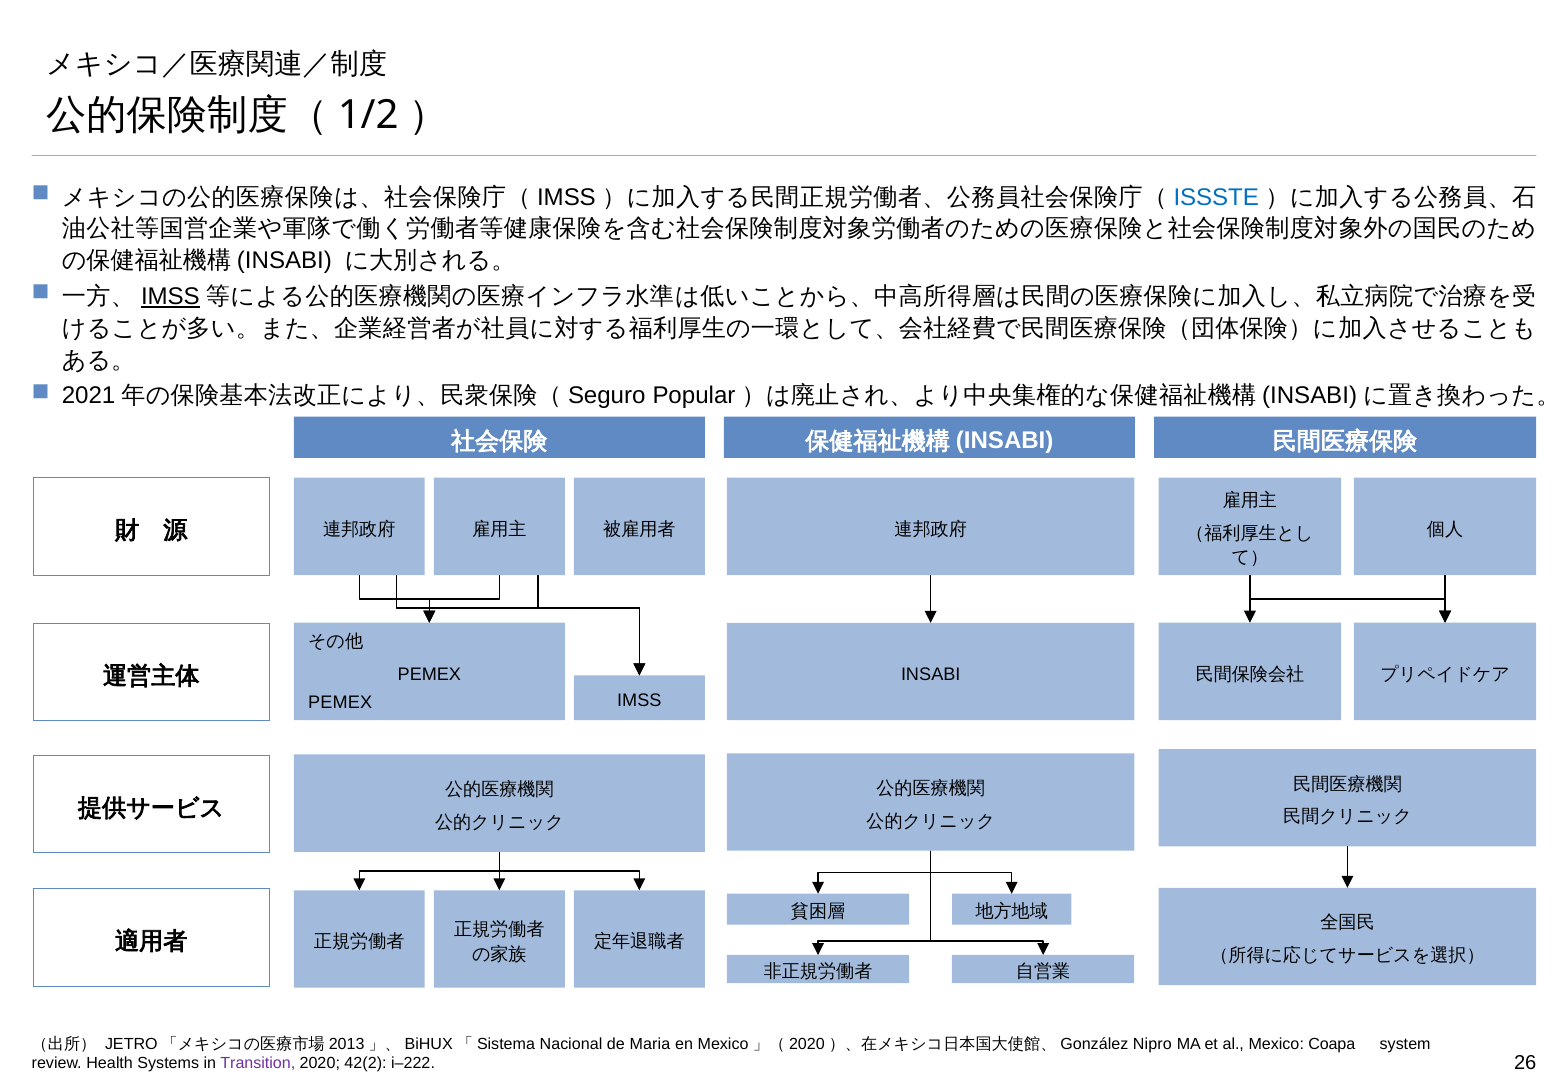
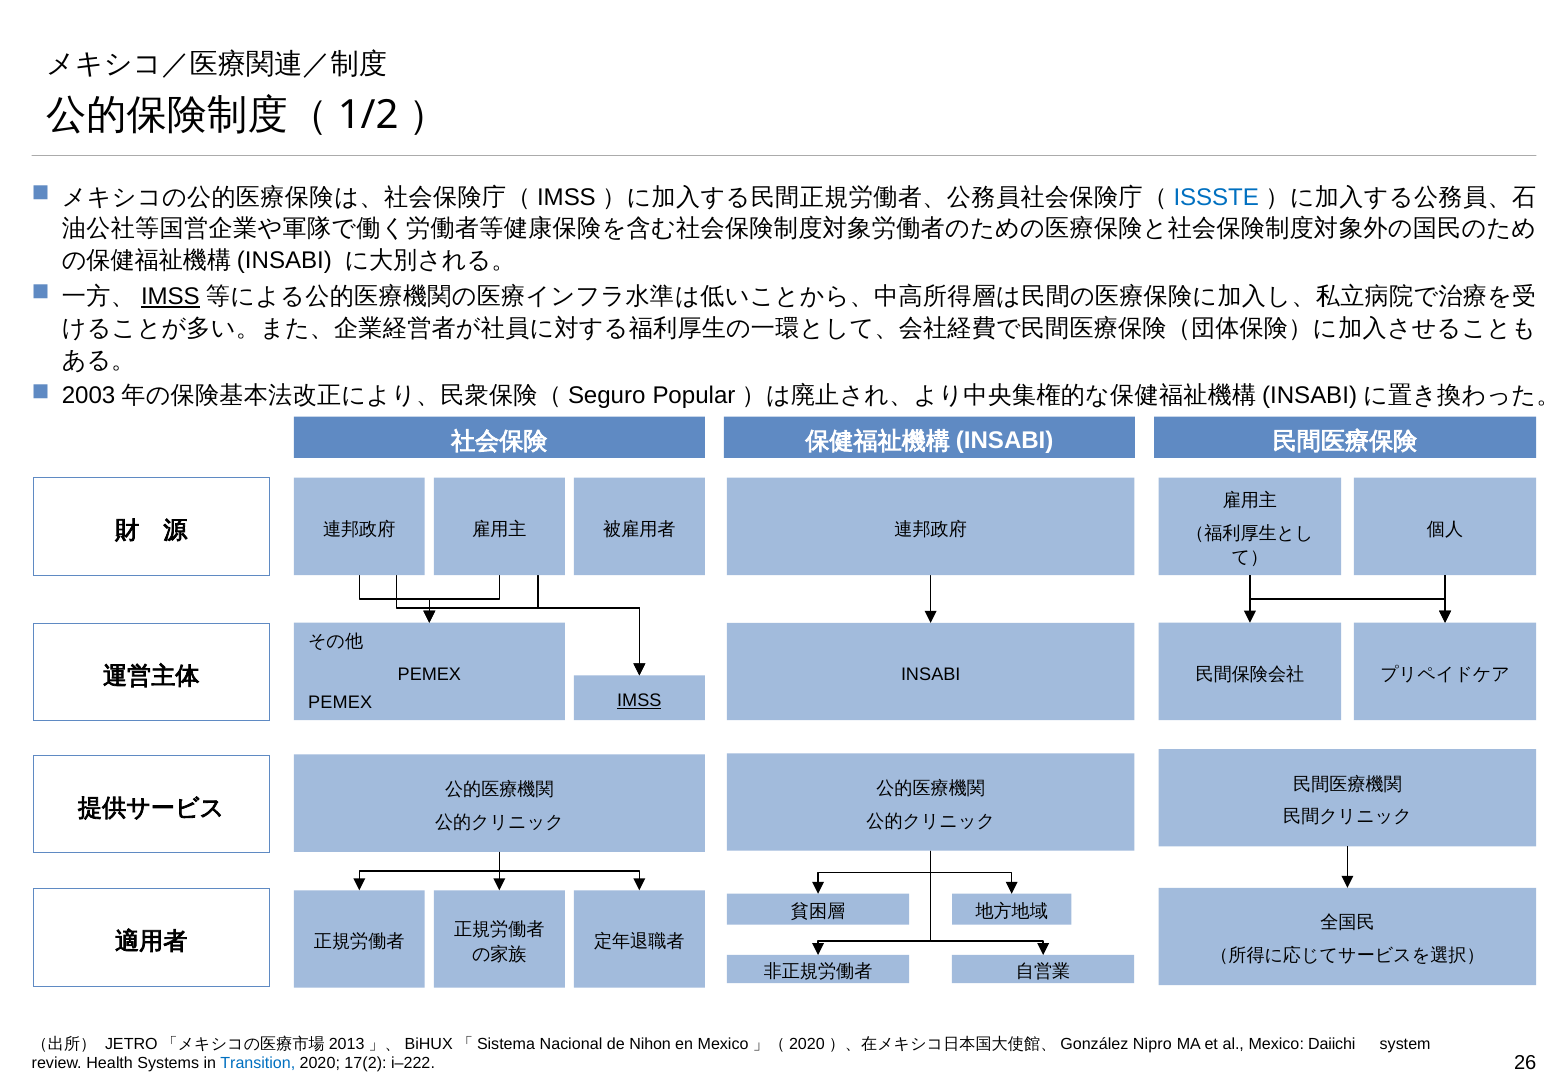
2021: 2021 -> 2003 (89, 396)
IMSS underline: none -> present (639, 700)
Maria: Maria -> Nihon (650, 1044)
Coapa: Coapa -> Daiichi (1332, 1044)
Transition colour: purple -> blue (258, 1063)
42(2: 42(2 -> 17(2 (366, 1063)
